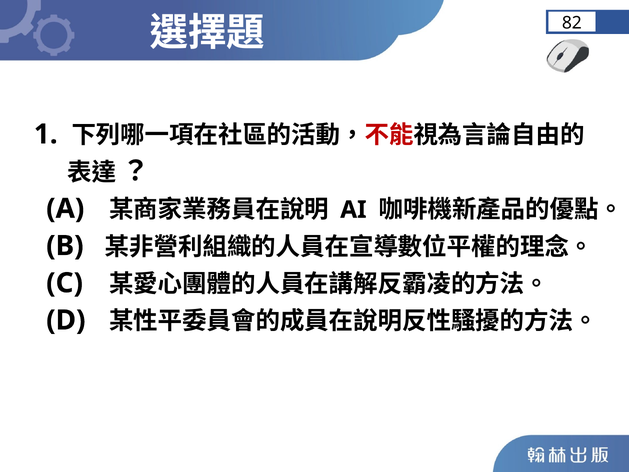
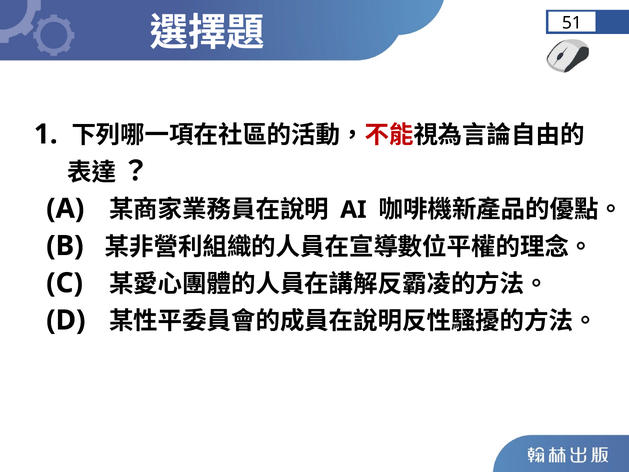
82: 82 -> 51 (572, 23)
